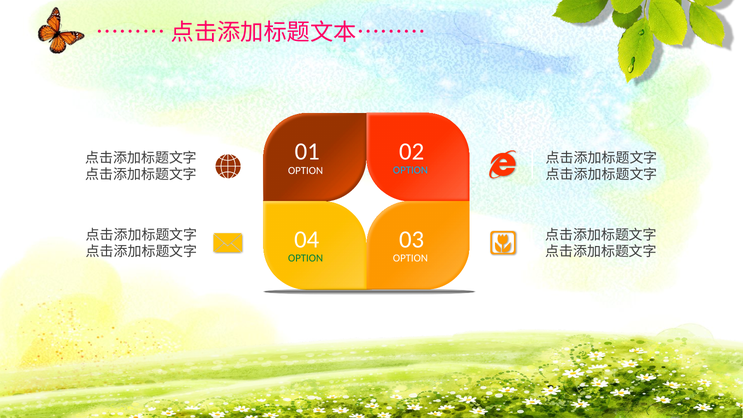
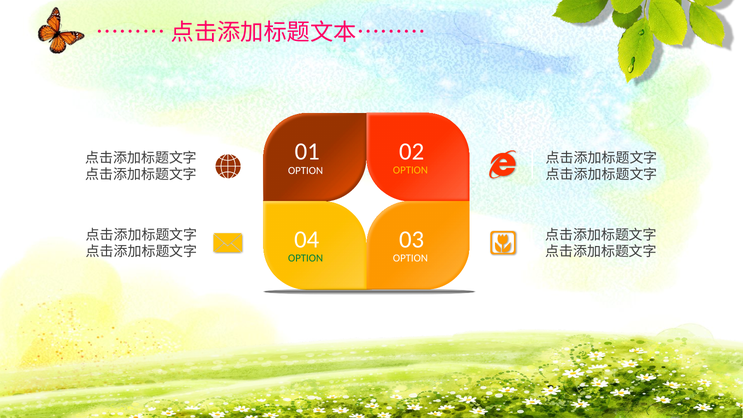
OPTION colour: light blue -> yellow (410, 170)
